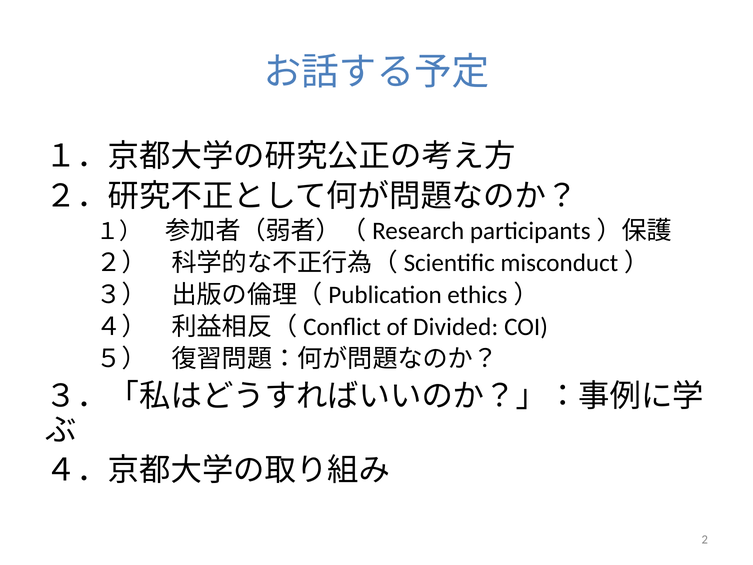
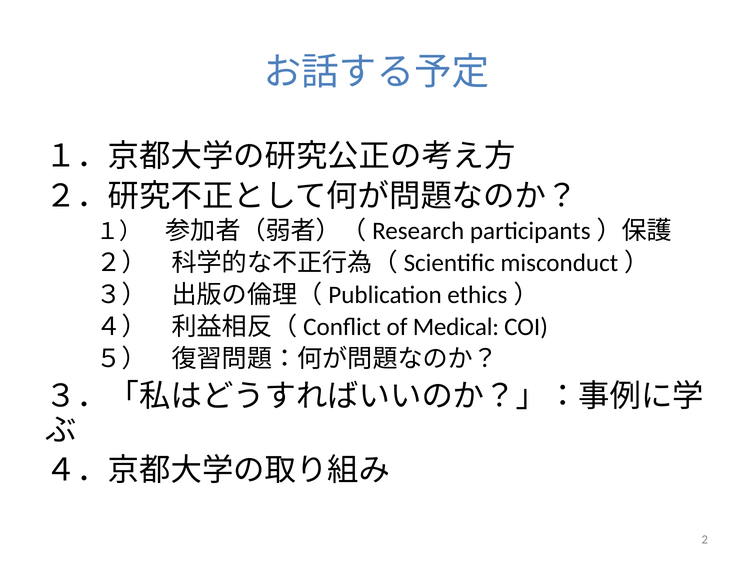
Divided: Divided -> Medical (456, 327)
